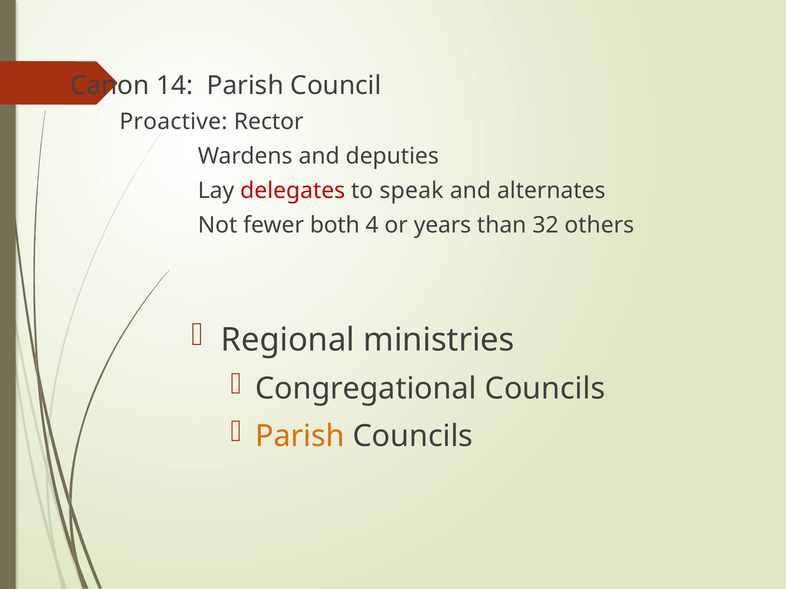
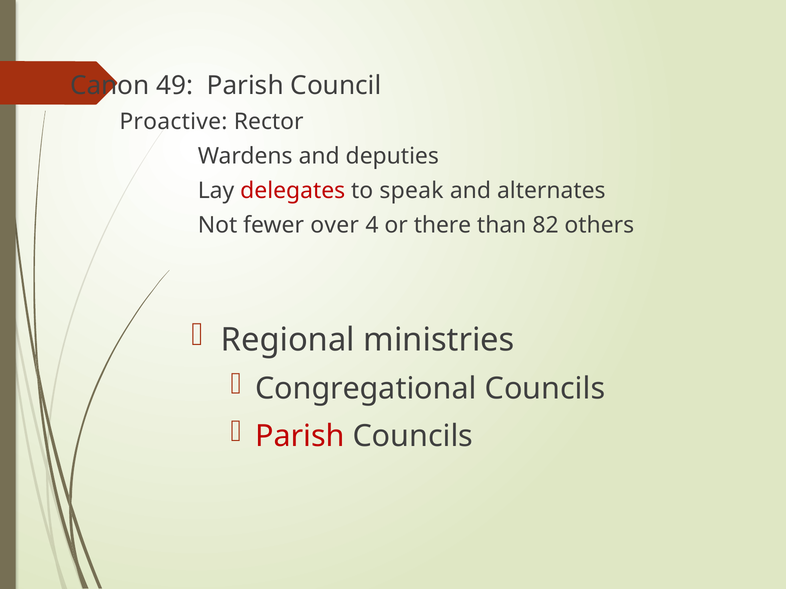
14: 14 -> 49 (175, 86)
both: both -> over (335, 225)
years: years -> there (442, 225)
32: 32 -> 82 (546, 225)
Parish colour: orange -> red (300, 437)
